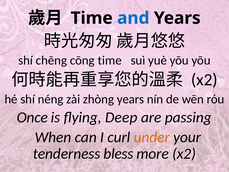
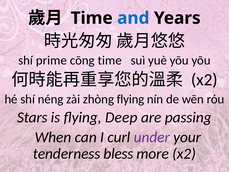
chēng: chēng -> prime (51, 60)
zhòng years: years -> flying (130, 99)
Once: Once -> Stars (32, 117)
under colour: orange -> purple (152, 137)
